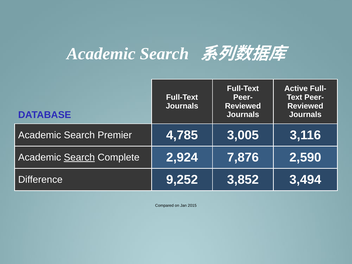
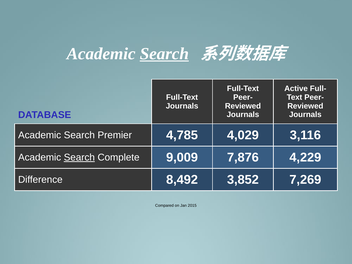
Search underline: none -> present (164, 54)
3,005: 3,005 -> 4,029 (243, 135)
2,924: 2,924 -> 9,009 (182, 157)
2,590: 2,590 -> 4,229 (305, 157)
9,252: 9,252 -> 8,492 (182, 180)
3,494: 3,494 -> 7,269 (305, 180)
